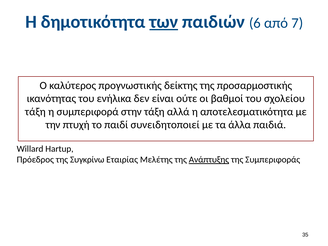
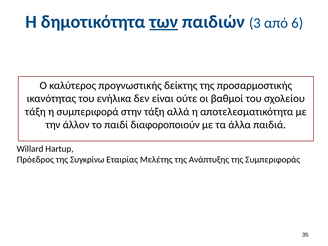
6: 6 -> 3 (255, 23)
7: 7 -> 6 (297, 23)
πτυχή: πτυχή -> άλλον (76, 125)
συνειδητοποιεί: συνειδητοποιεί -> διαφοροποιούν (165, 125)
Ανάπτυξης underline: present -> none (209, 160)
